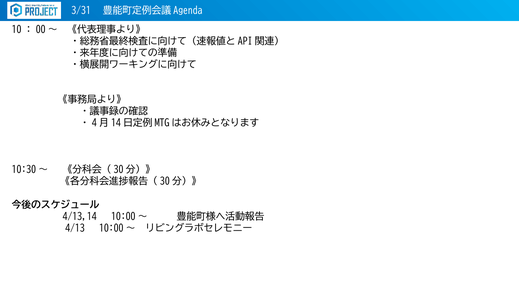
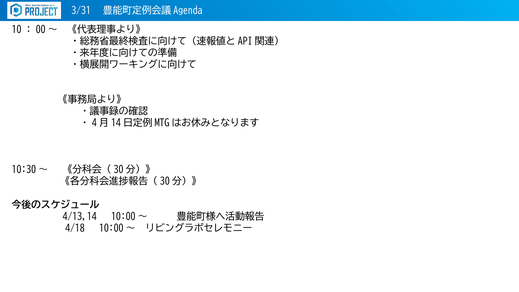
4/13: 4/13 -> 4/18 (75, 228)
